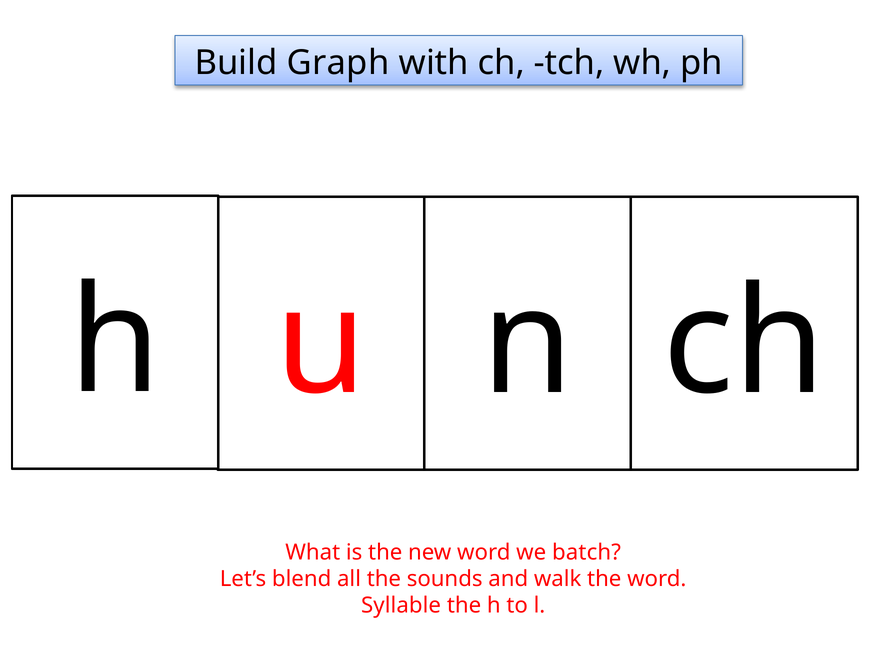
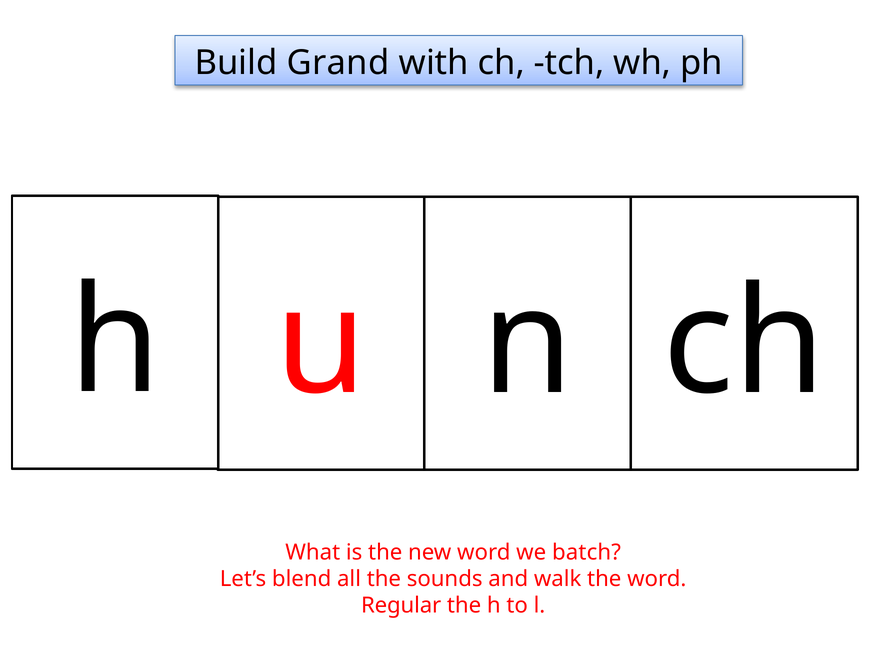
Graph: Graph -> Grand (338, 63)
Syllable: Syllable -> Regular (401, 606)
